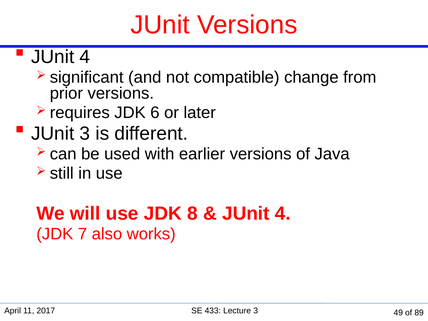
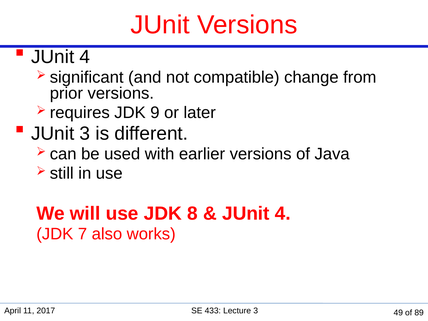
6: 6 -> 9 (155, 113)
